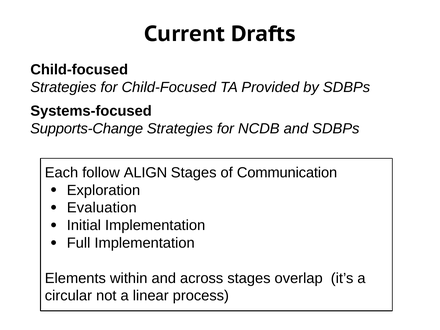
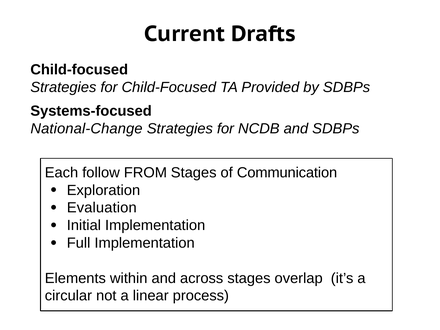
Supports-Change: Supports-Change -> National-Change (86, 129)
ALIGN: ALIGN -> FROM (145, 173)
